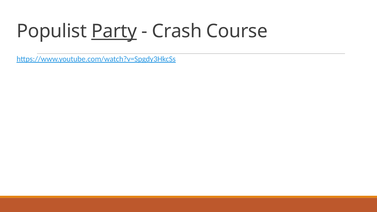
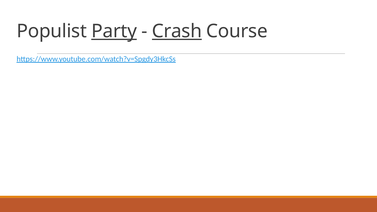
Crash underline: none -> present (177, 31)
